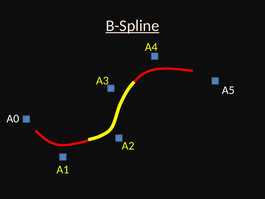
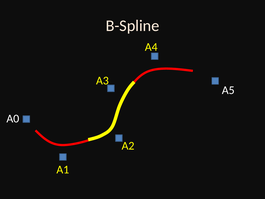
B-Spline underline: present -> none (132, 26)
